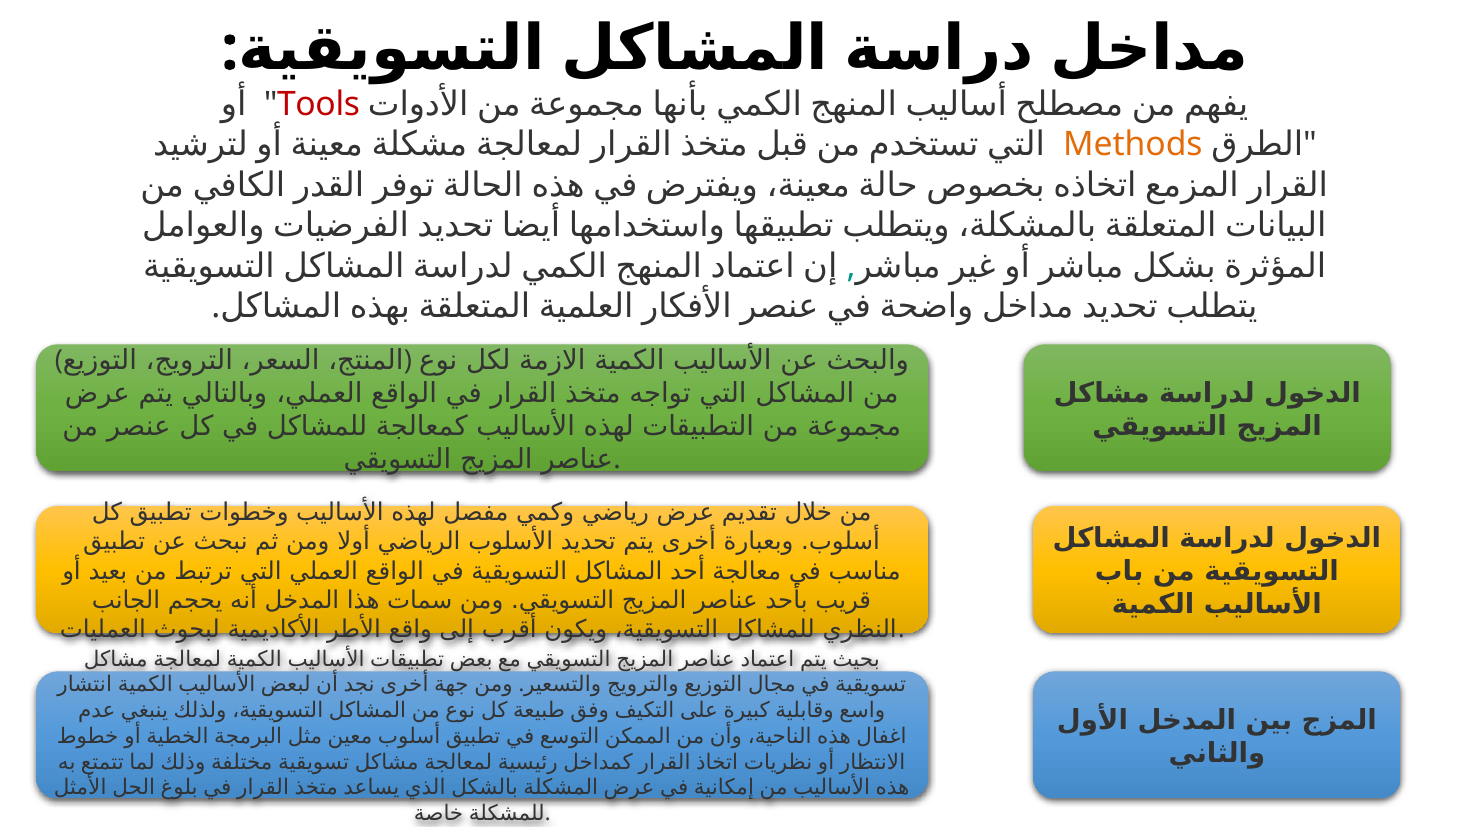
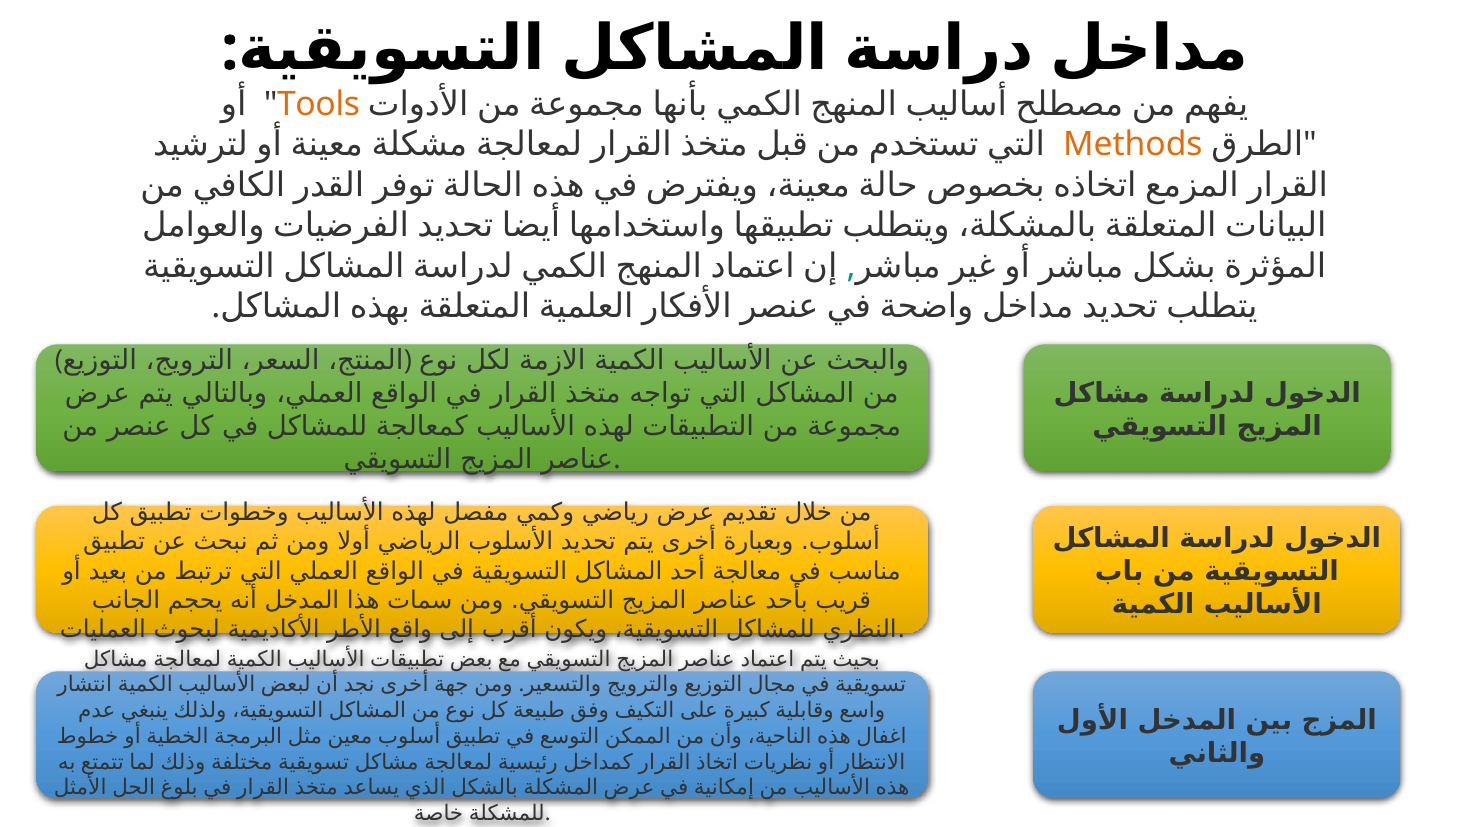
Tools colour: red -> orange (319, 104)
